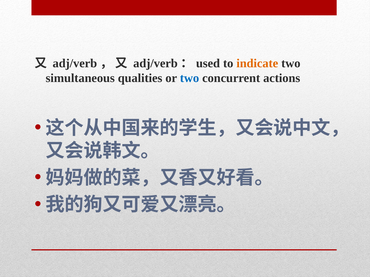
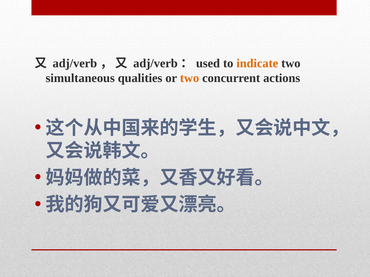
two colour: blue -> orange (190, 78)
